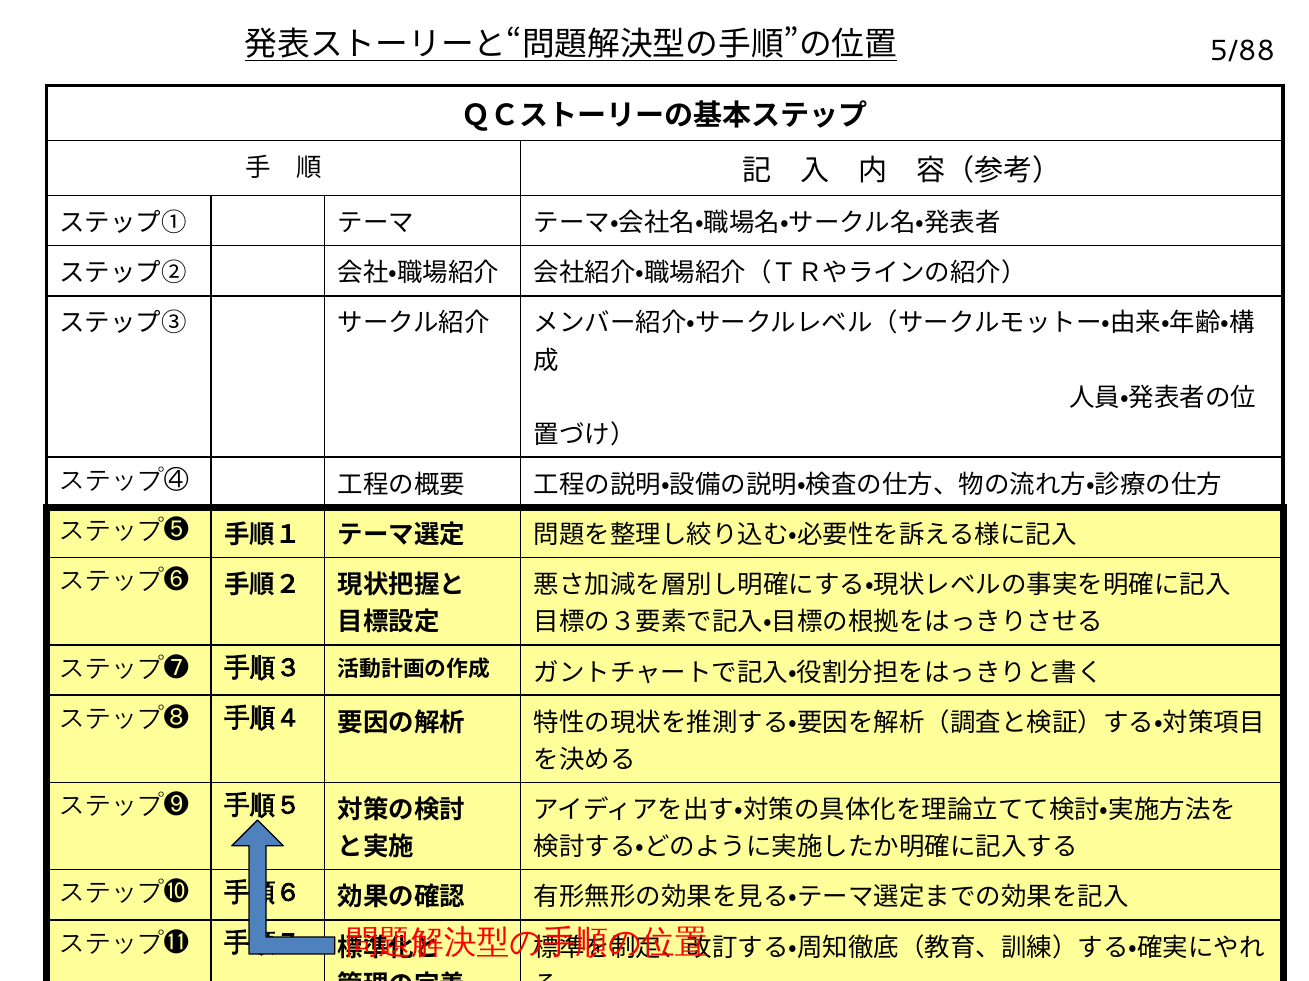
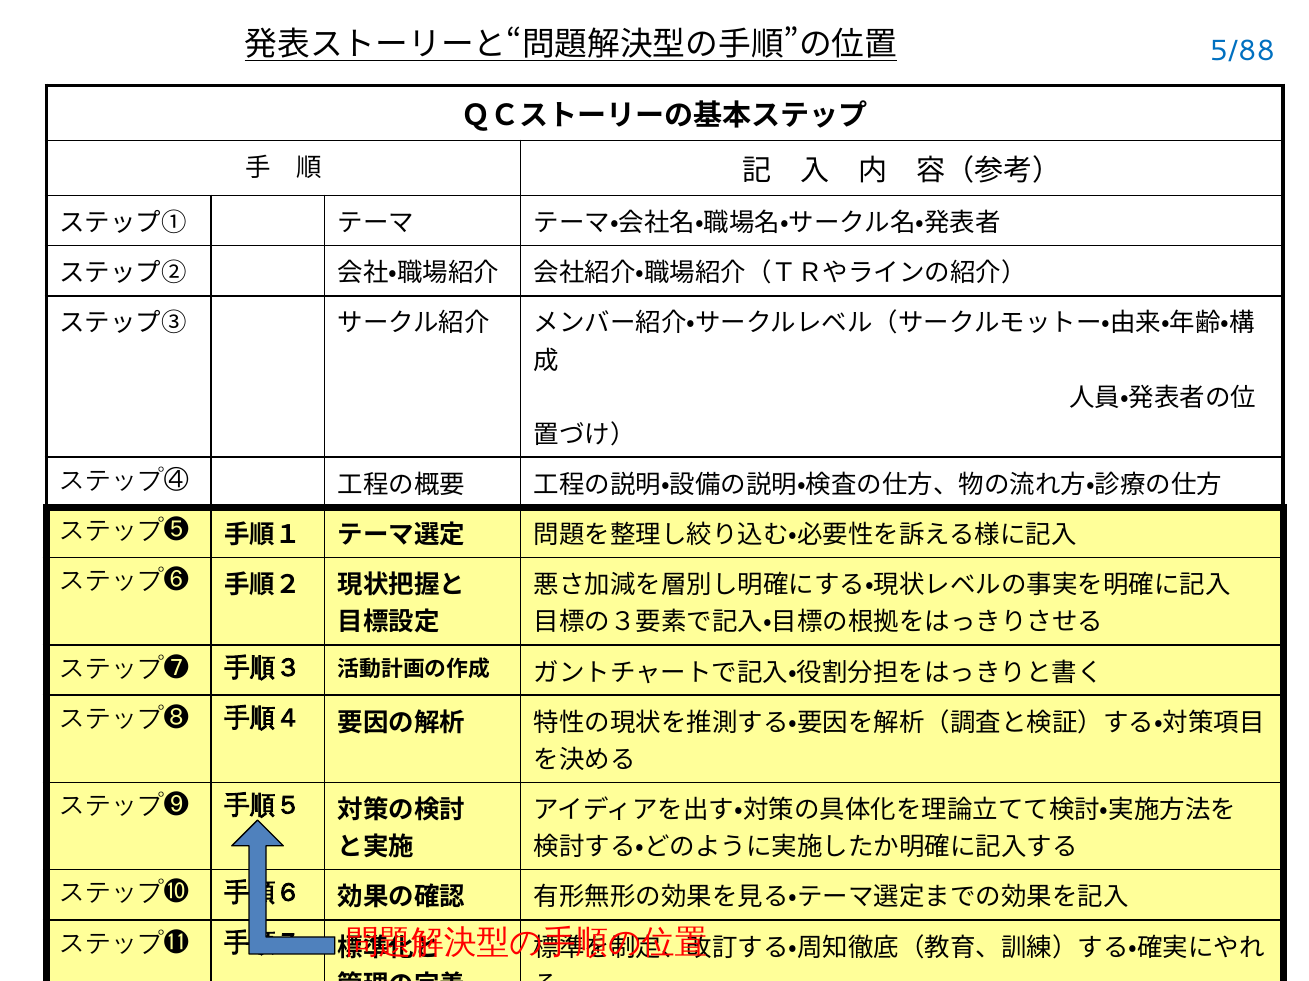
5/88 colour: black -> blue (1242, 51)
